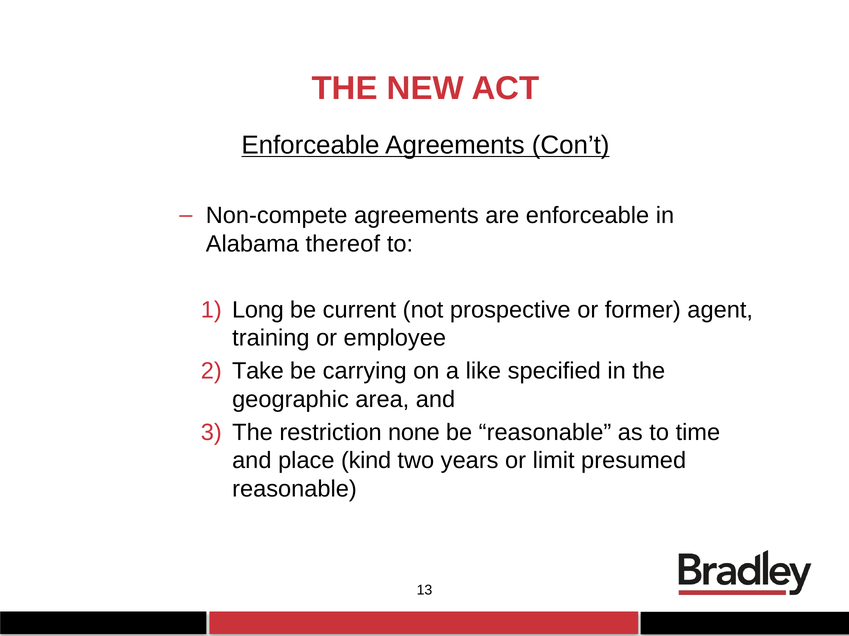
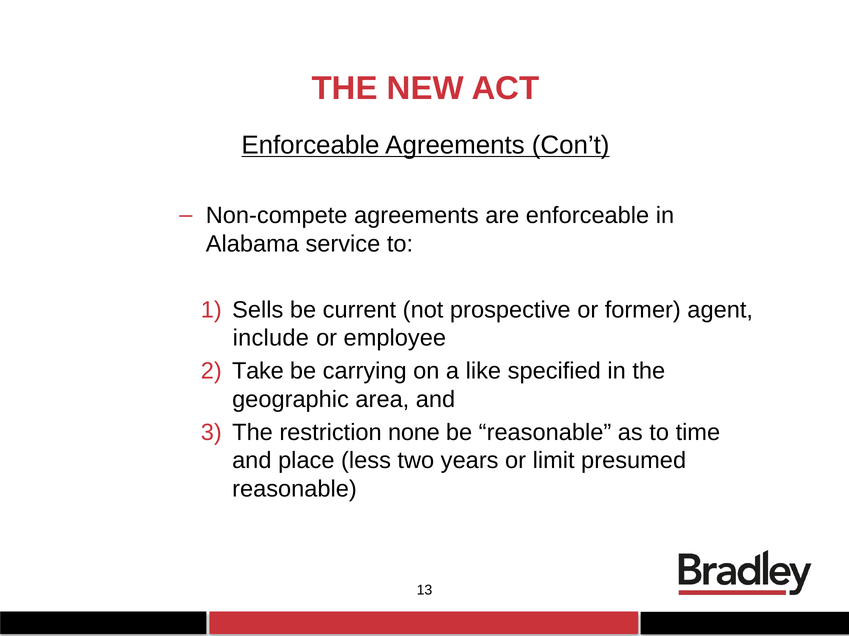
thereof: thereof -> service (343, 244)
Long: Long -> Sells (258, 310)
training: training -> include (271, 338)
kind: kind -> less (366, 461)
